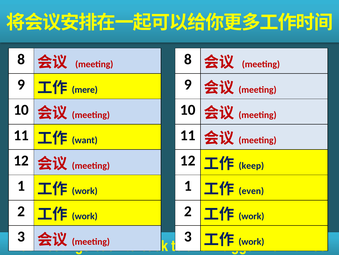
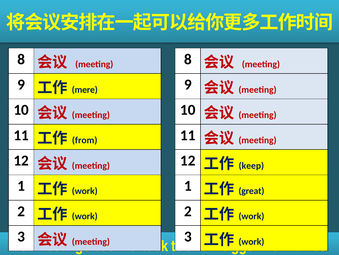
want: want -> from (85, 140)
even: even -> great (251, 190)
